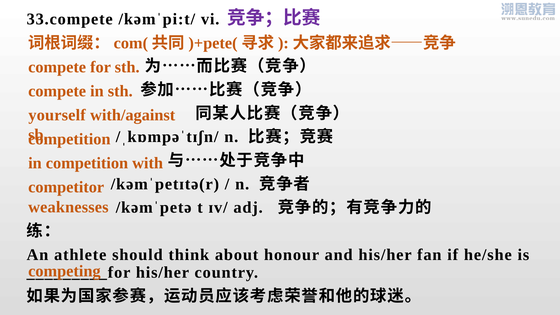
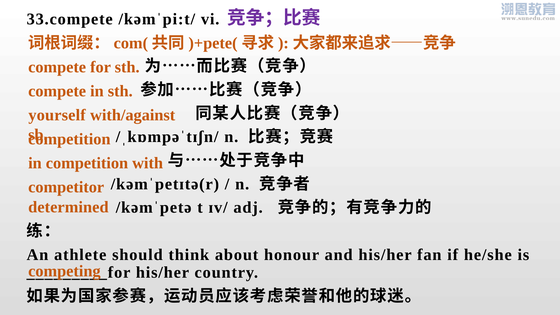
weaknesses: weaknesses -> determined (68, 207)
